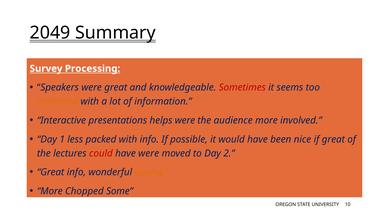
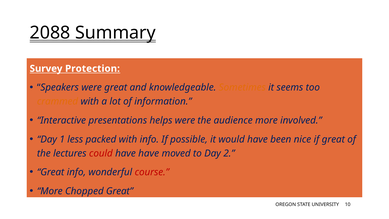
2049: 2049 -> 2088 (50, 33)
Processing: Processing -> Protection (92, 69)
Sometimes colour: red -> orange (242, 87)
have were: were -> have (149, 153)
course colour: orange -> red (152, 172)
Chopped Some: Some -> Great (120, 191)
